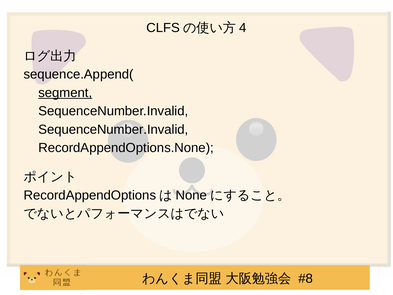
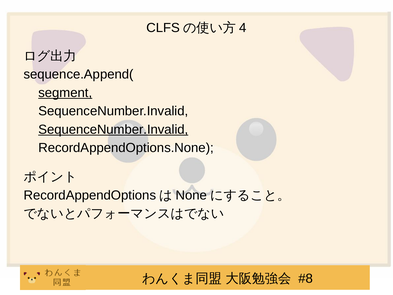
SequenceNumber.Invalid underline: none -> present (113, 129)
